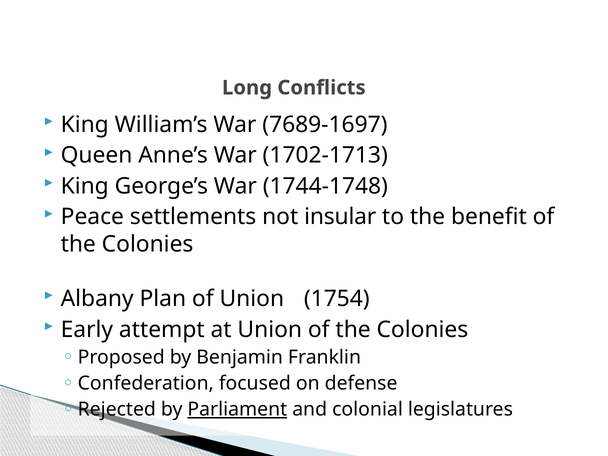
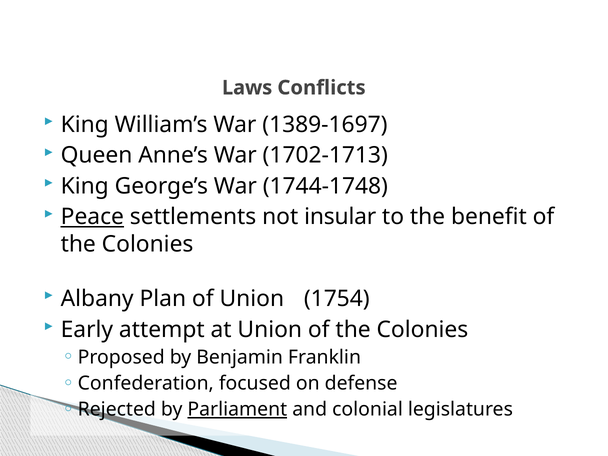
Long: Long -> Laws (247, 88)
7689-1697: 7689-1697 -> 1389-1697 (325, 125)
Peace underline: none -> present (92, 217)
